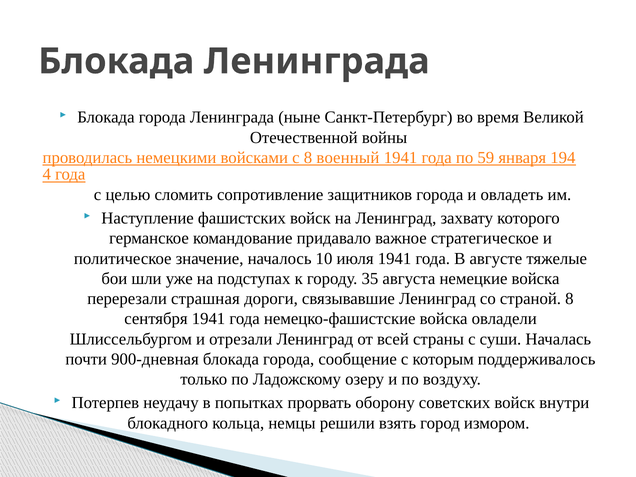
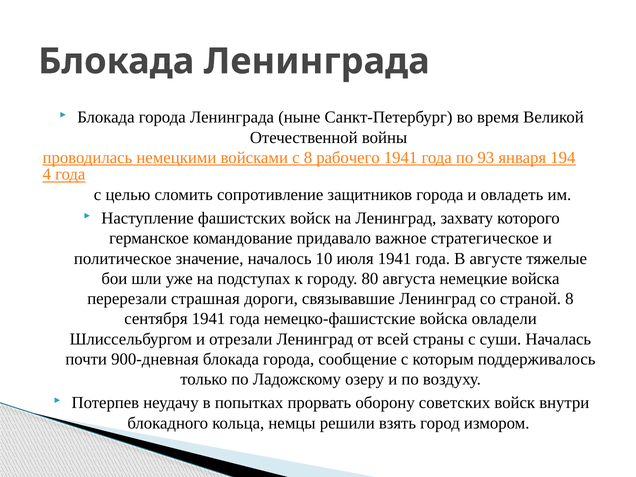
военный: военный -> рабочего (348, 158)
59: 59 -> 93 (486, 158)
35: 35 -> 80 (370, 279)
